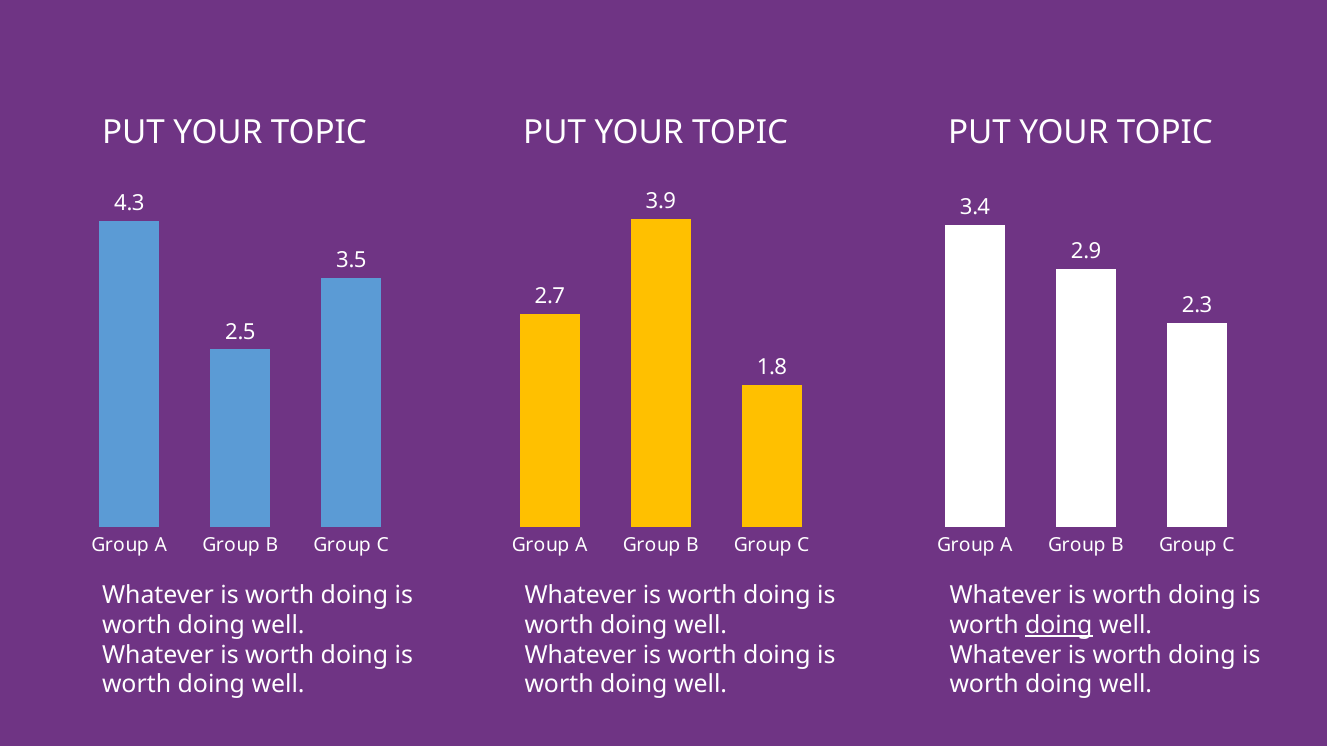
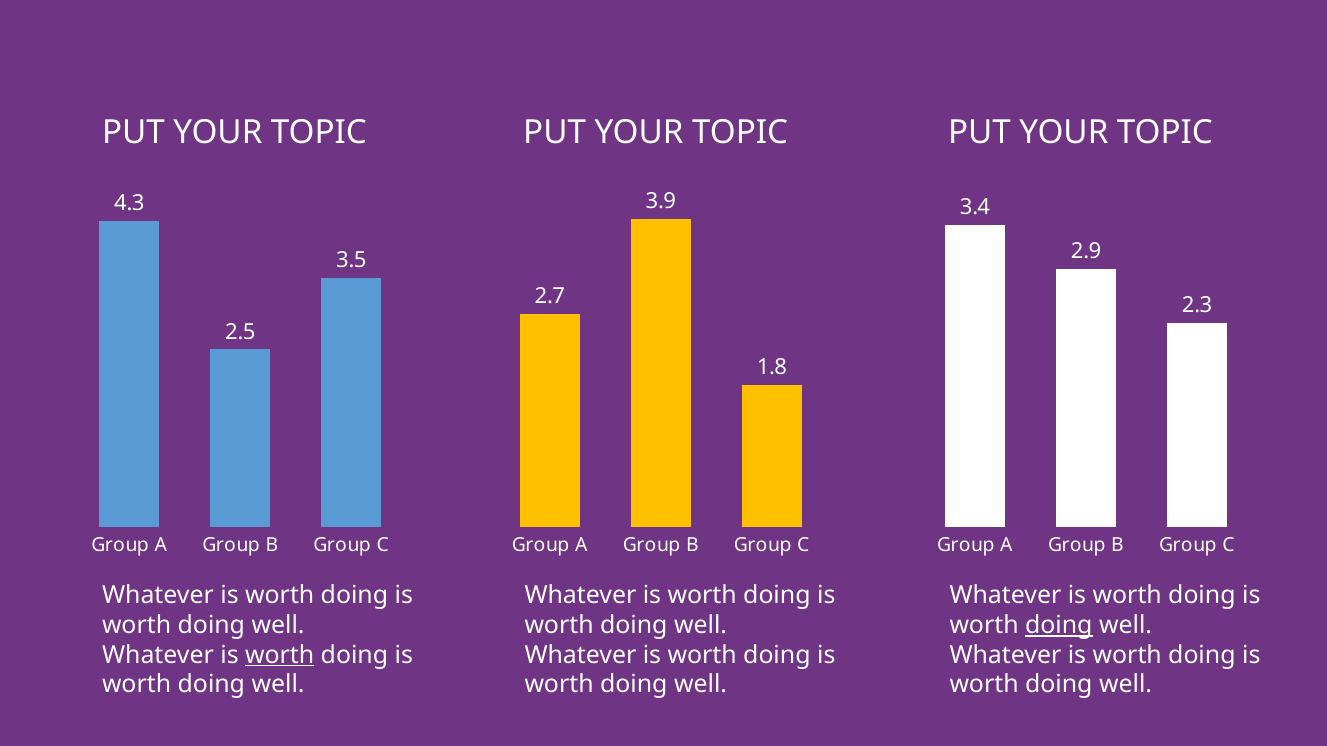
worth underline: none -> present (280, 655)
